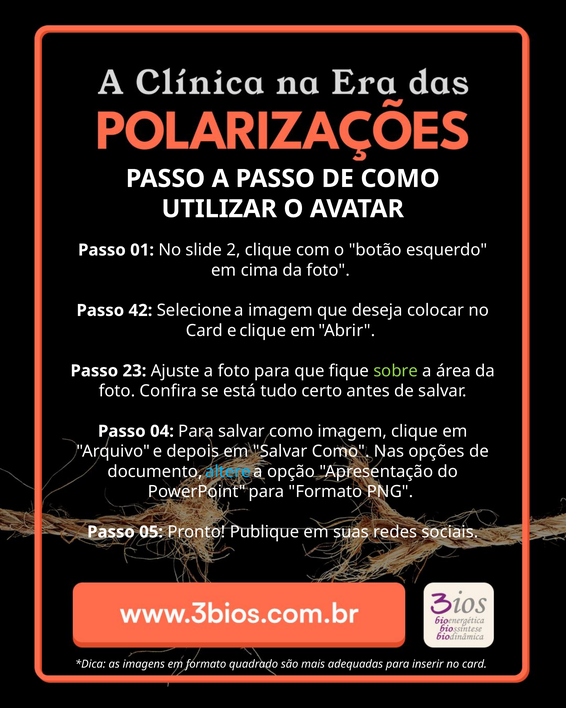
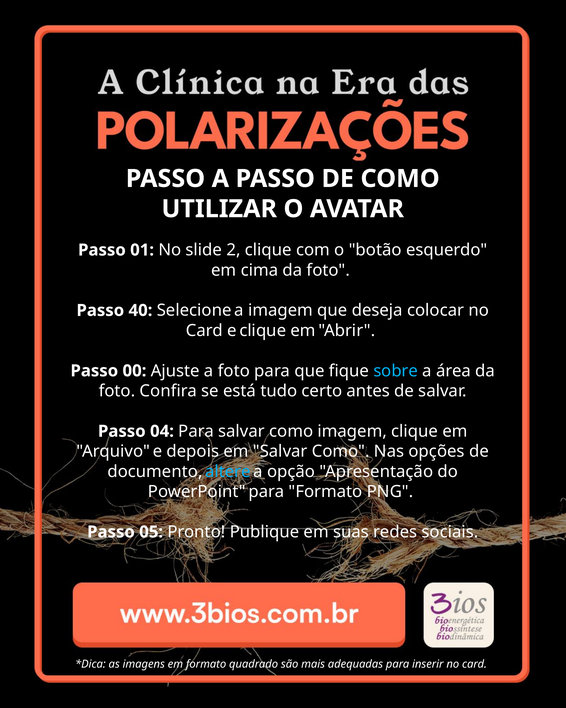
42: 42 -> 40 (140, 310)
23: 23 -> 00 (134, 371)
sobre colour: light green -> light blue (396, 371)
